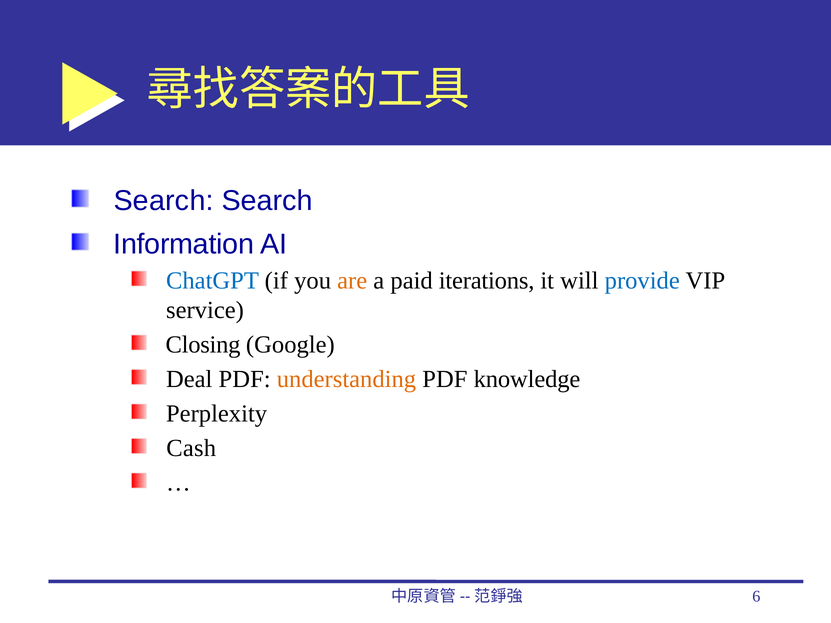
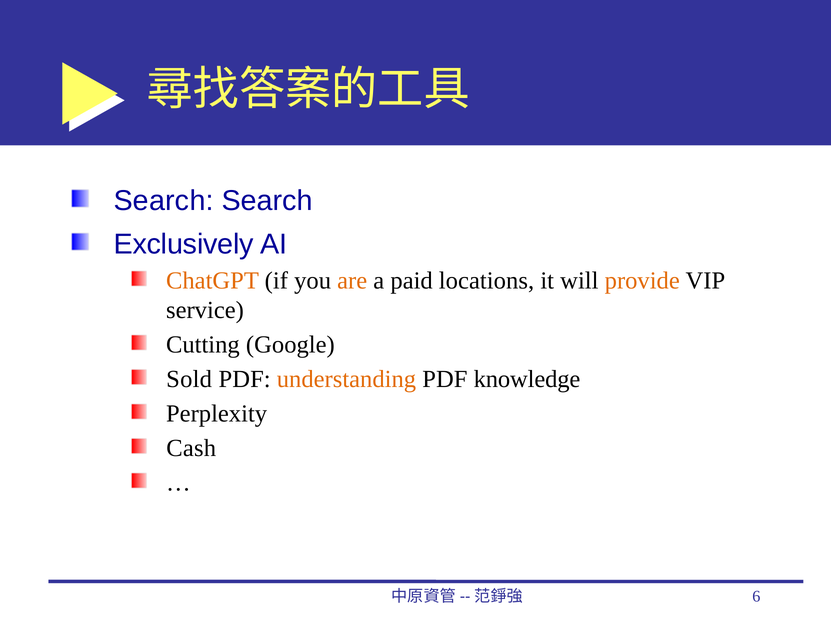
Information: Information -> Exclusively (184, 244)
ChatGPT colour: blue -> orange (212, 281)
iterations: iterations -> locations (487, 281)
provide colour: blue -> orange (642, 281)
Closing: Closing -> Cutting (203, 345)
Deal: Deal -> Sold (189, 380)
